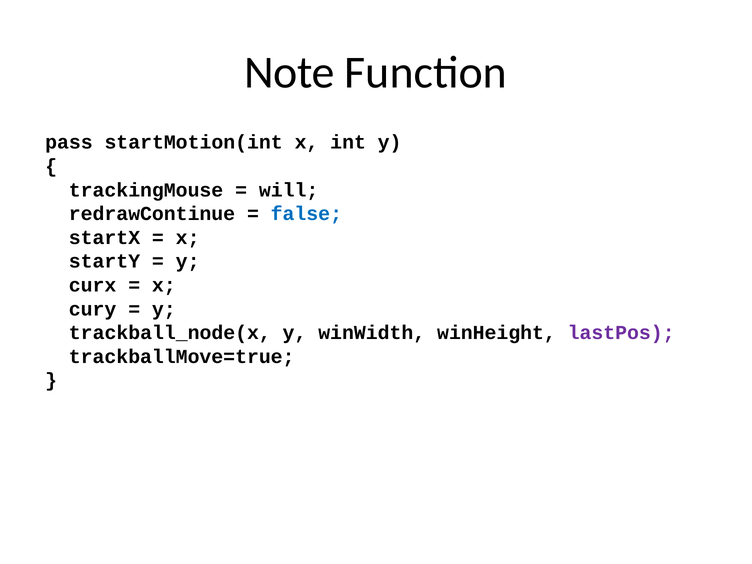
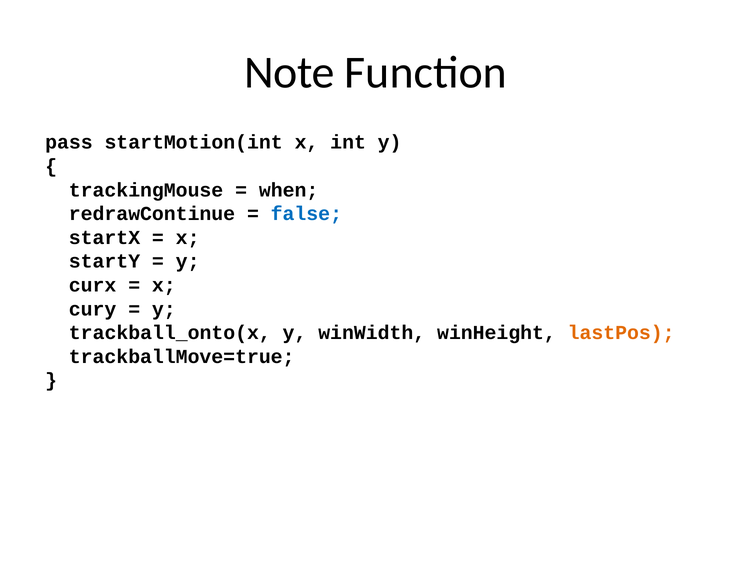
will: will -> when (289, 190)
trackball_node(x: trackball_node(x -> trackball_onto(x (170, 333)
lastPos colour: purple -> orange (621, 333)
